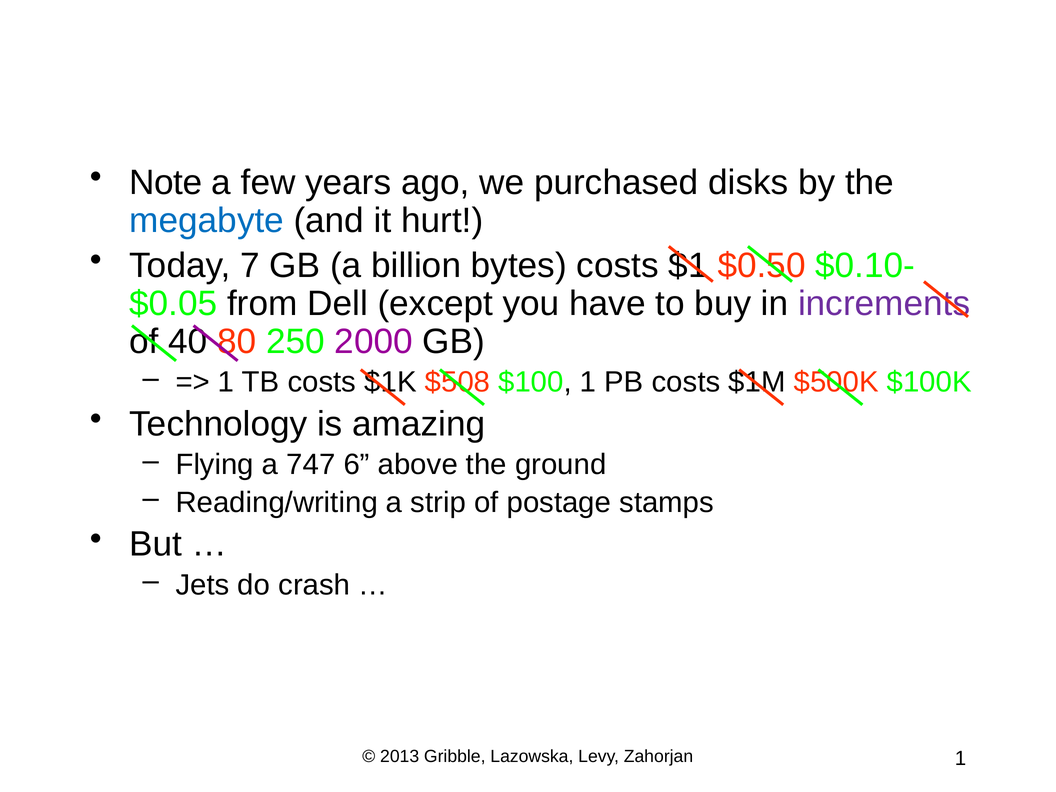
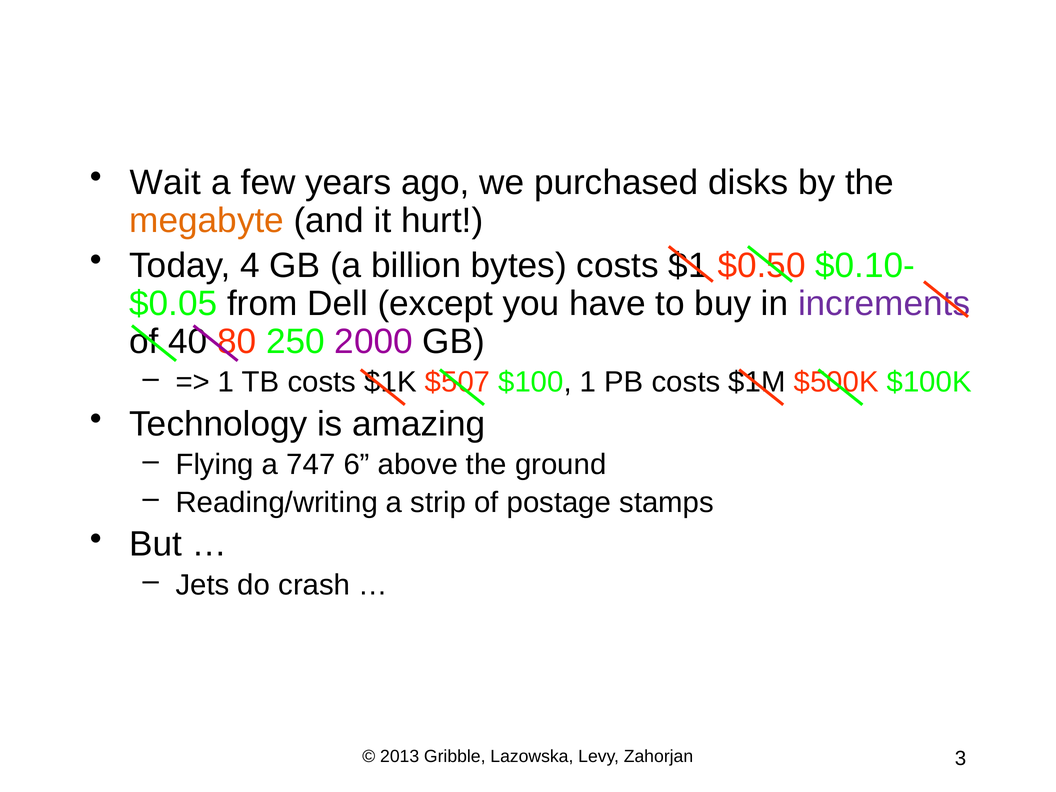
Note: Note -> Wait (165, 182)
megabyte colour: blue -> orange (207, 220)
7: 7 -> 4 (250, 266)
$508: $508 -> $507 (458, 382)
Zahorjan 1: 1 -> 3 (961, 758)
